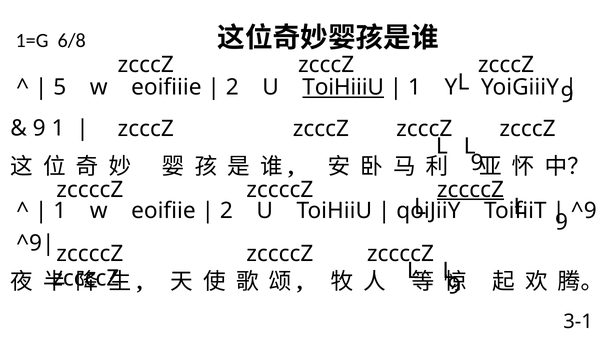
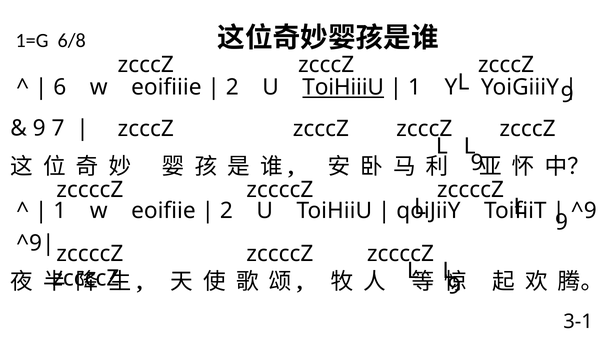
5: 5 -> 6 (60, 87)
9 1: 1 -> 7 (58, 128)
zccccZ underline: present -> none (470, 190)
